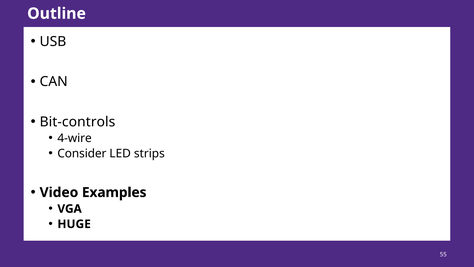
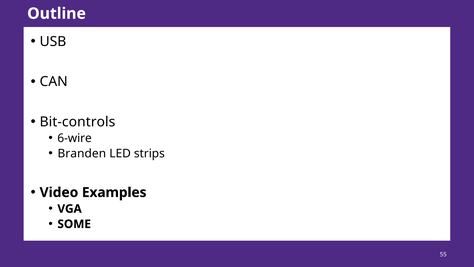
4-wire: 4-wire -> 6-wire (75, 138)
Consider: Consider -> Branden (82, 153)
HUGE: HUGE -> SOME (74, 224)
